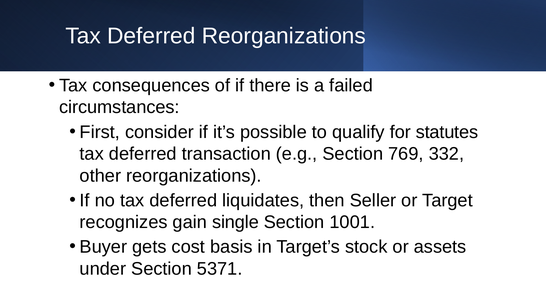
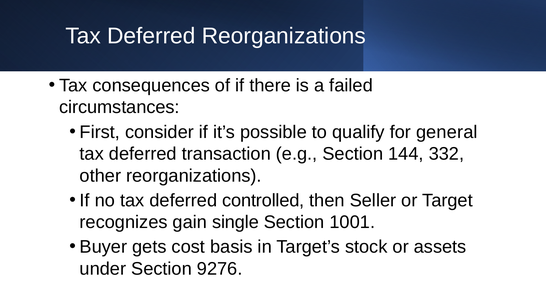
statutes: statutes -> general (447, 132)
769: 769 -> 144 (406, 154)
liquidates: liquidates -> controlled (263, 200)
5371: 5371 -> 9276 (220, 269)
